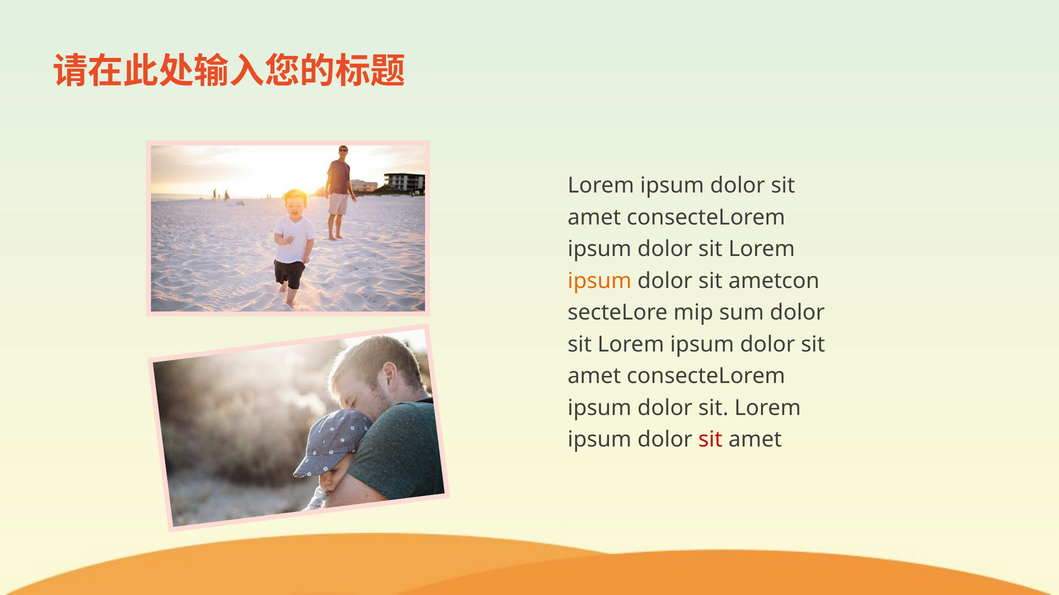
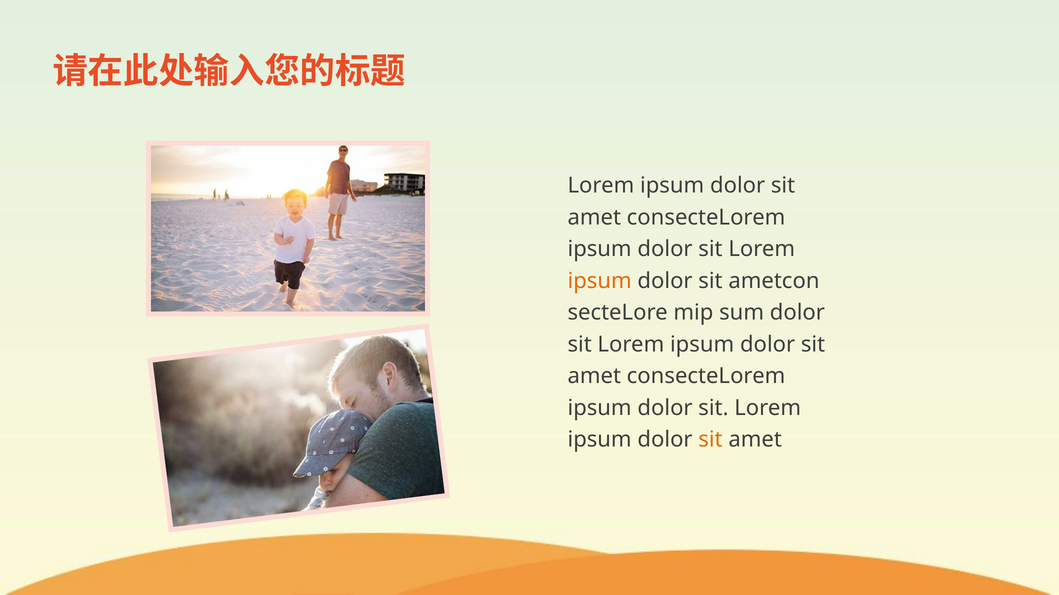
sit colour: red -> orange (710, 440)
